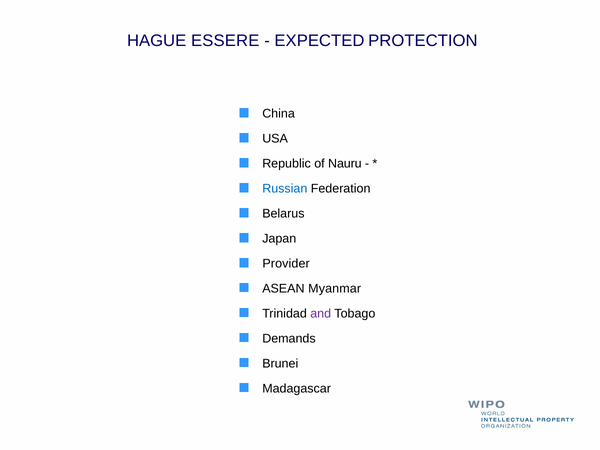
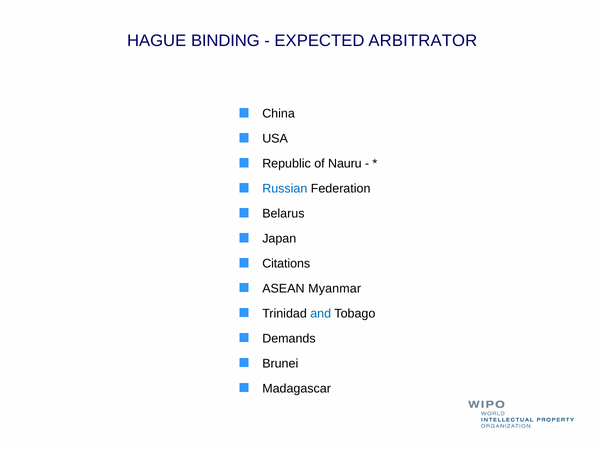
ESSERE: ESSERE -> BINDING (225, 41)
PROTECTION: PROTECTION -> ARBITRATOR (423, 41)
Provider: Provider -> Citations (286, 264)
and colour: purple -> blue (321, 314)
